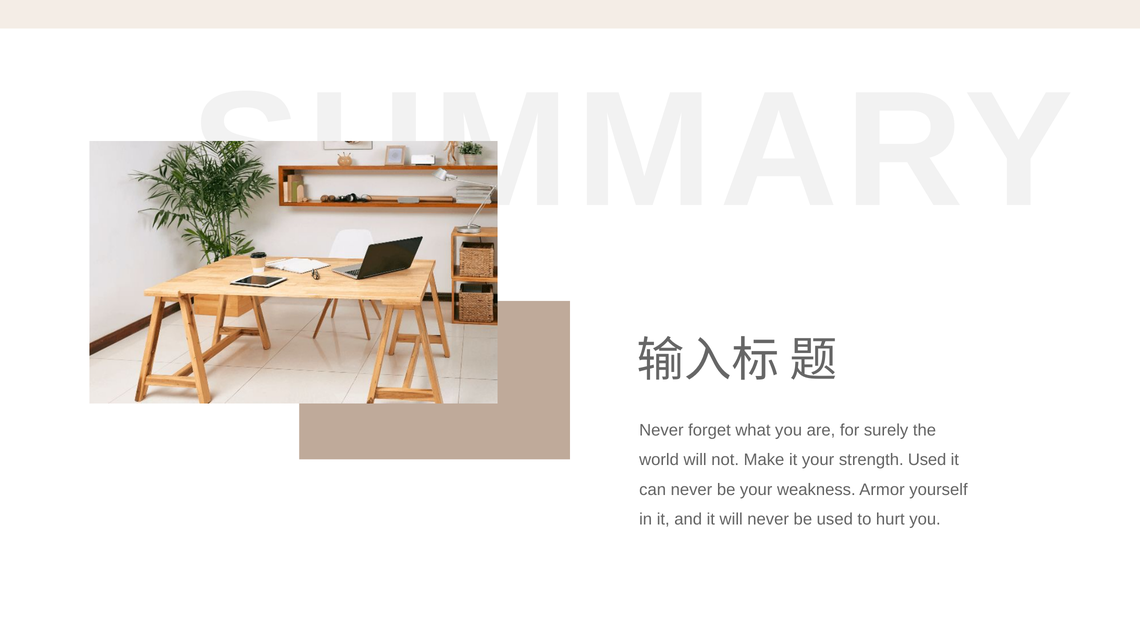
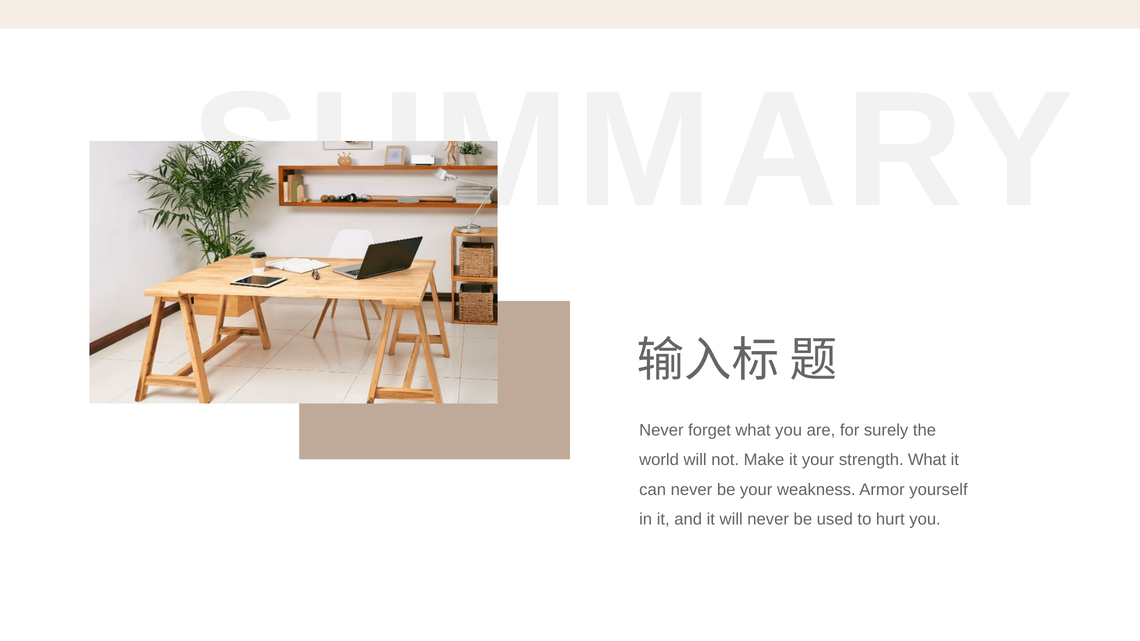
strength Used: Used -> What (927, 460)
